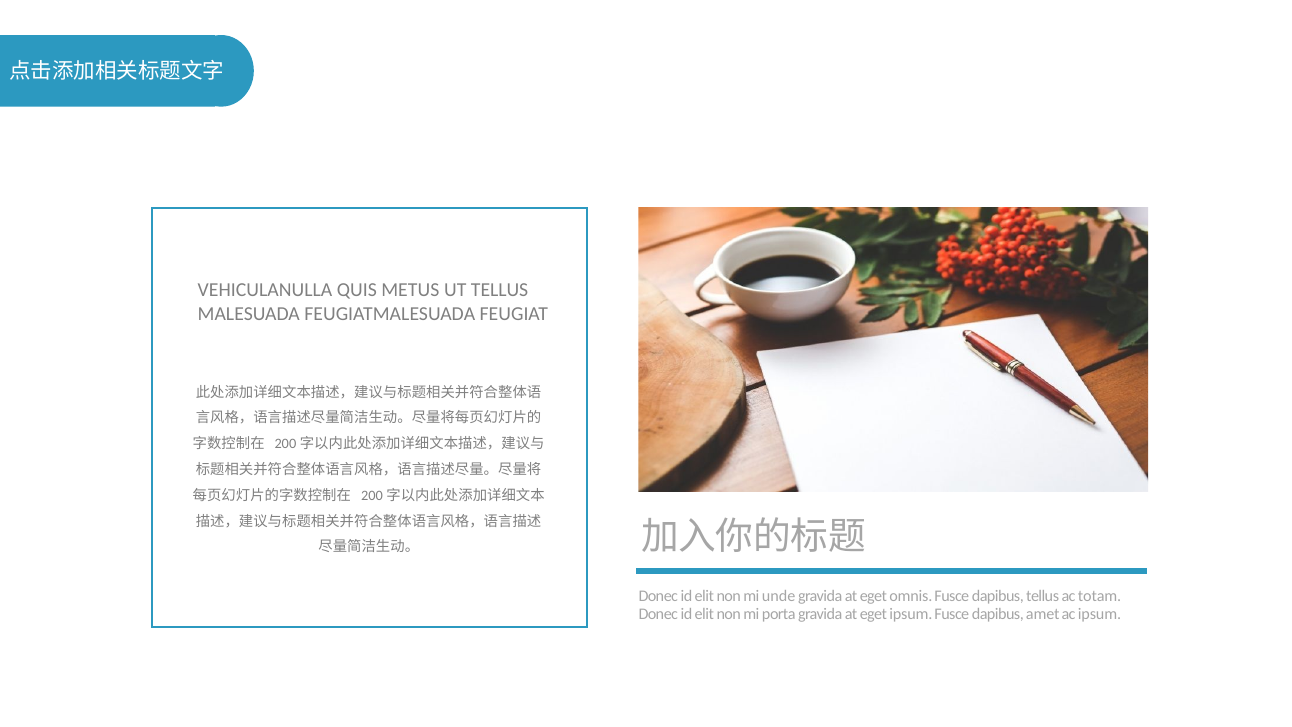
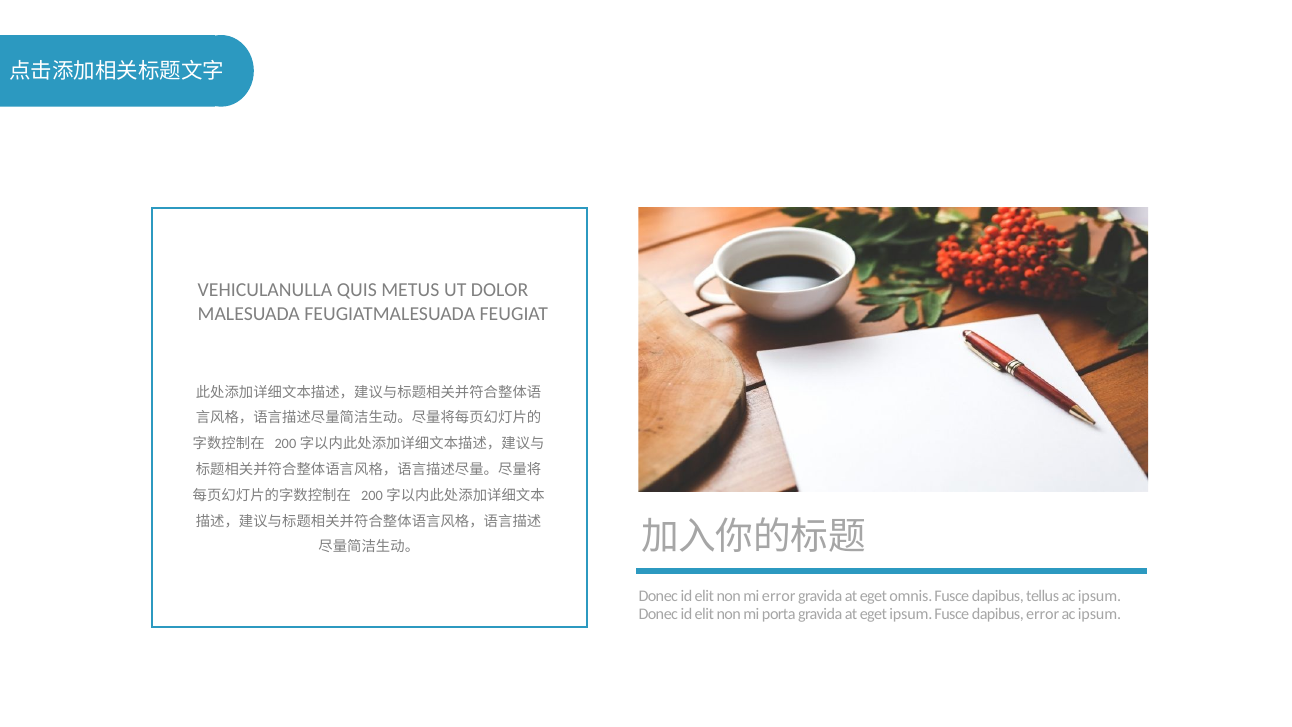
UT TELLUS: TELLUS -> DOLOR (500, 290)
mi unde: unde -> error (779, 596)
tellus ac totam: totam -> ipsum (1100, 596)
dapibus amet: amet -> error (1043, 614)
